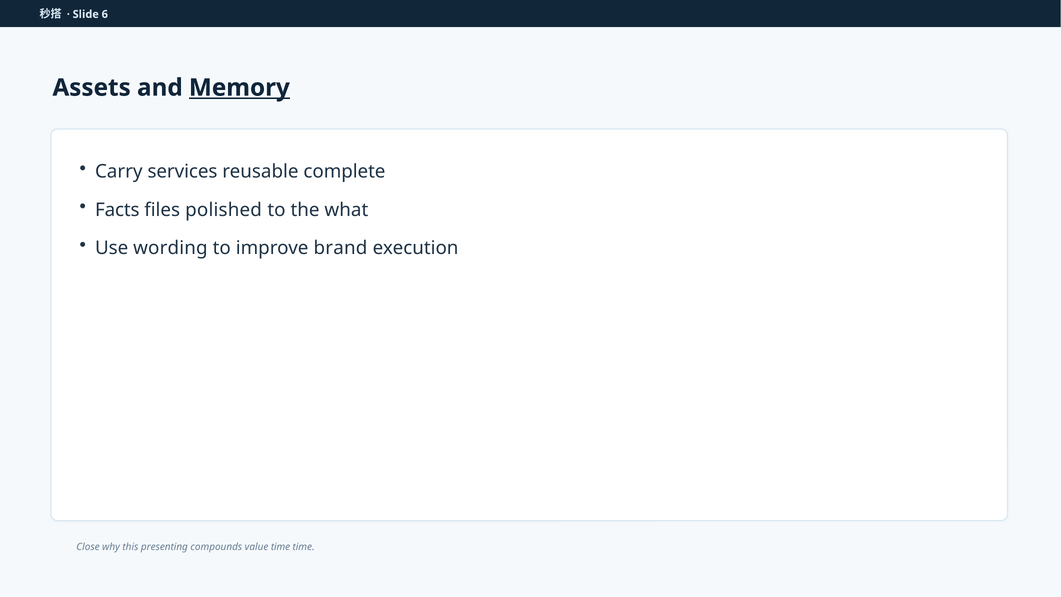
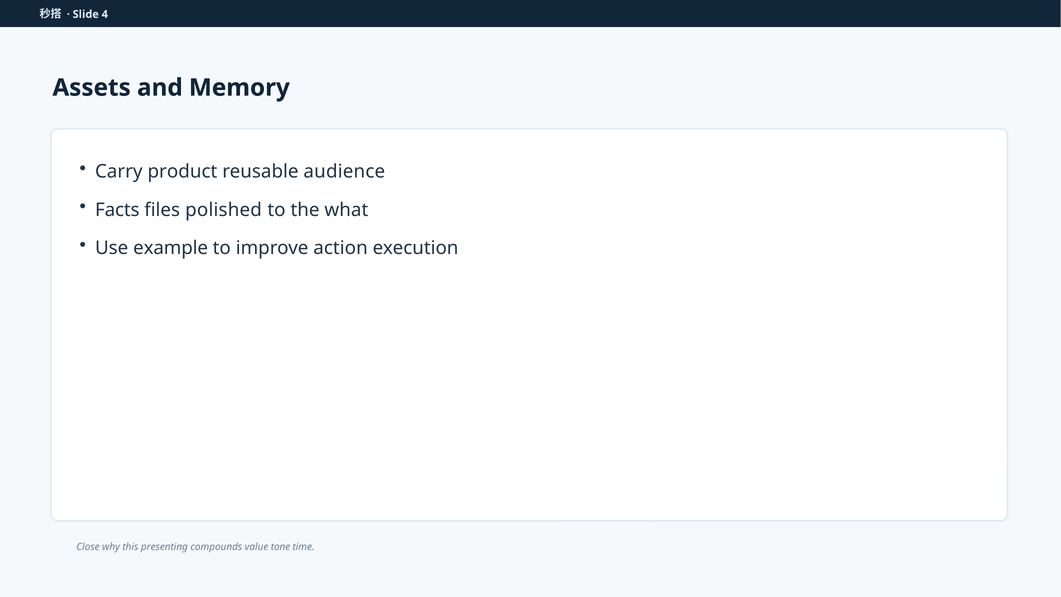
6: 6 -> 4 (105, 14)
Memory underline: present -> none (239, 88)
services: services -> product (182, 172)
complete: complete -> audience (344, 172)
wording: wording -> example (171, 248)
brand: brand -> action (341, 248)
value time: time -> tone (281, 547)
